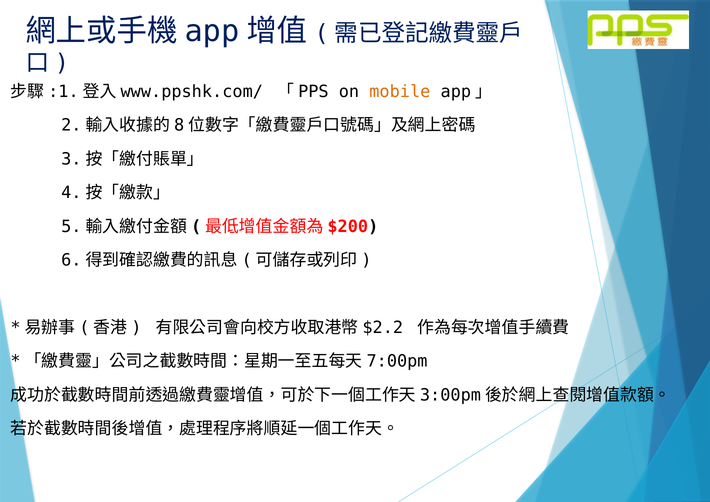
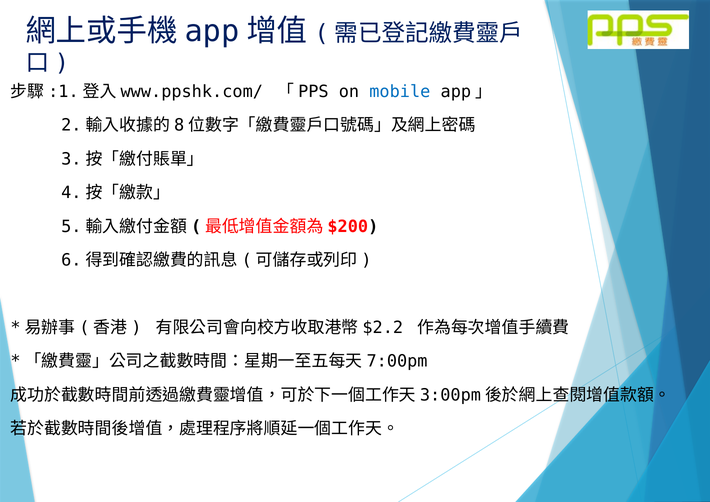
mobile colour: orange -> blue (400, 92)
